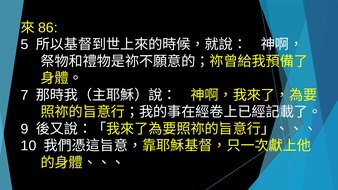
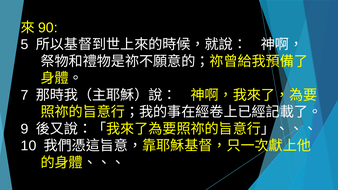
86: 86 -> 90 (48, 28)
